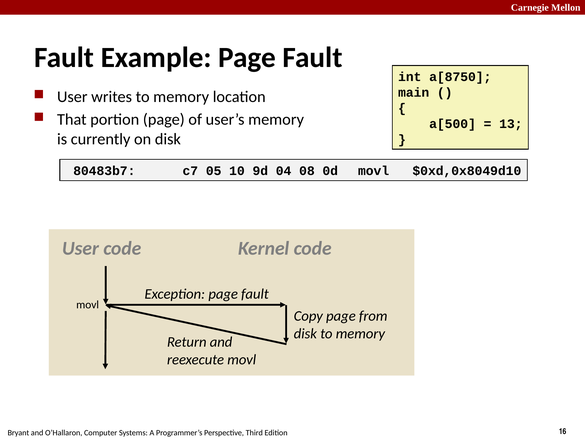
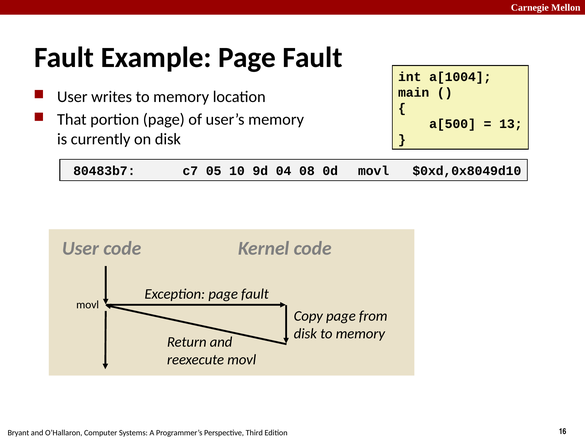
a[8750: a[8750 -> a[1004 (460, 77)
